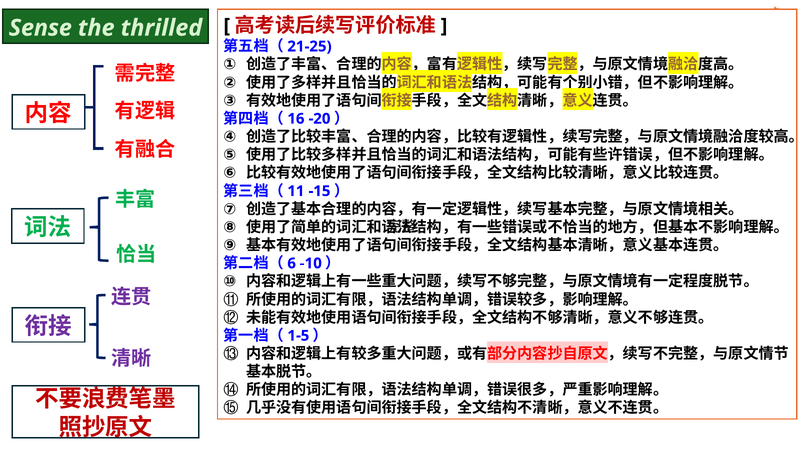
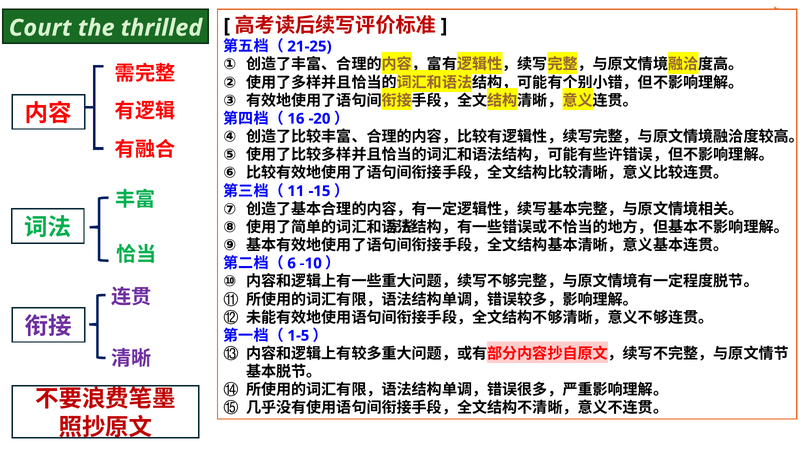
Sense: Sense -> Court (40, 28)
